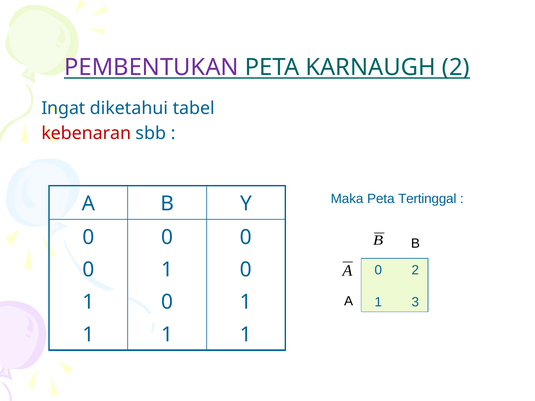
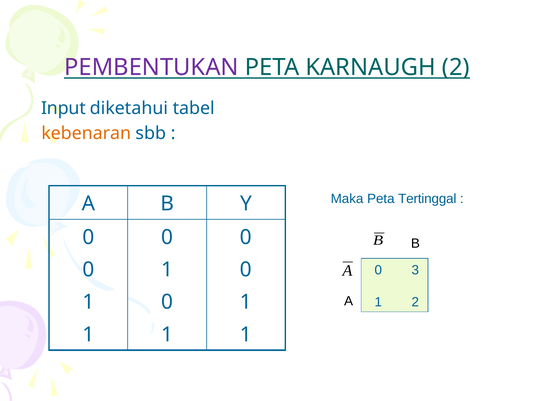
Ingat: Ingat -> Input (63, 108)
kebenaran colour: red -> orange (86, 133)
0 2: 2 -> 3 (415, 270)
1 3: 3 -> 2 (415, 302)
